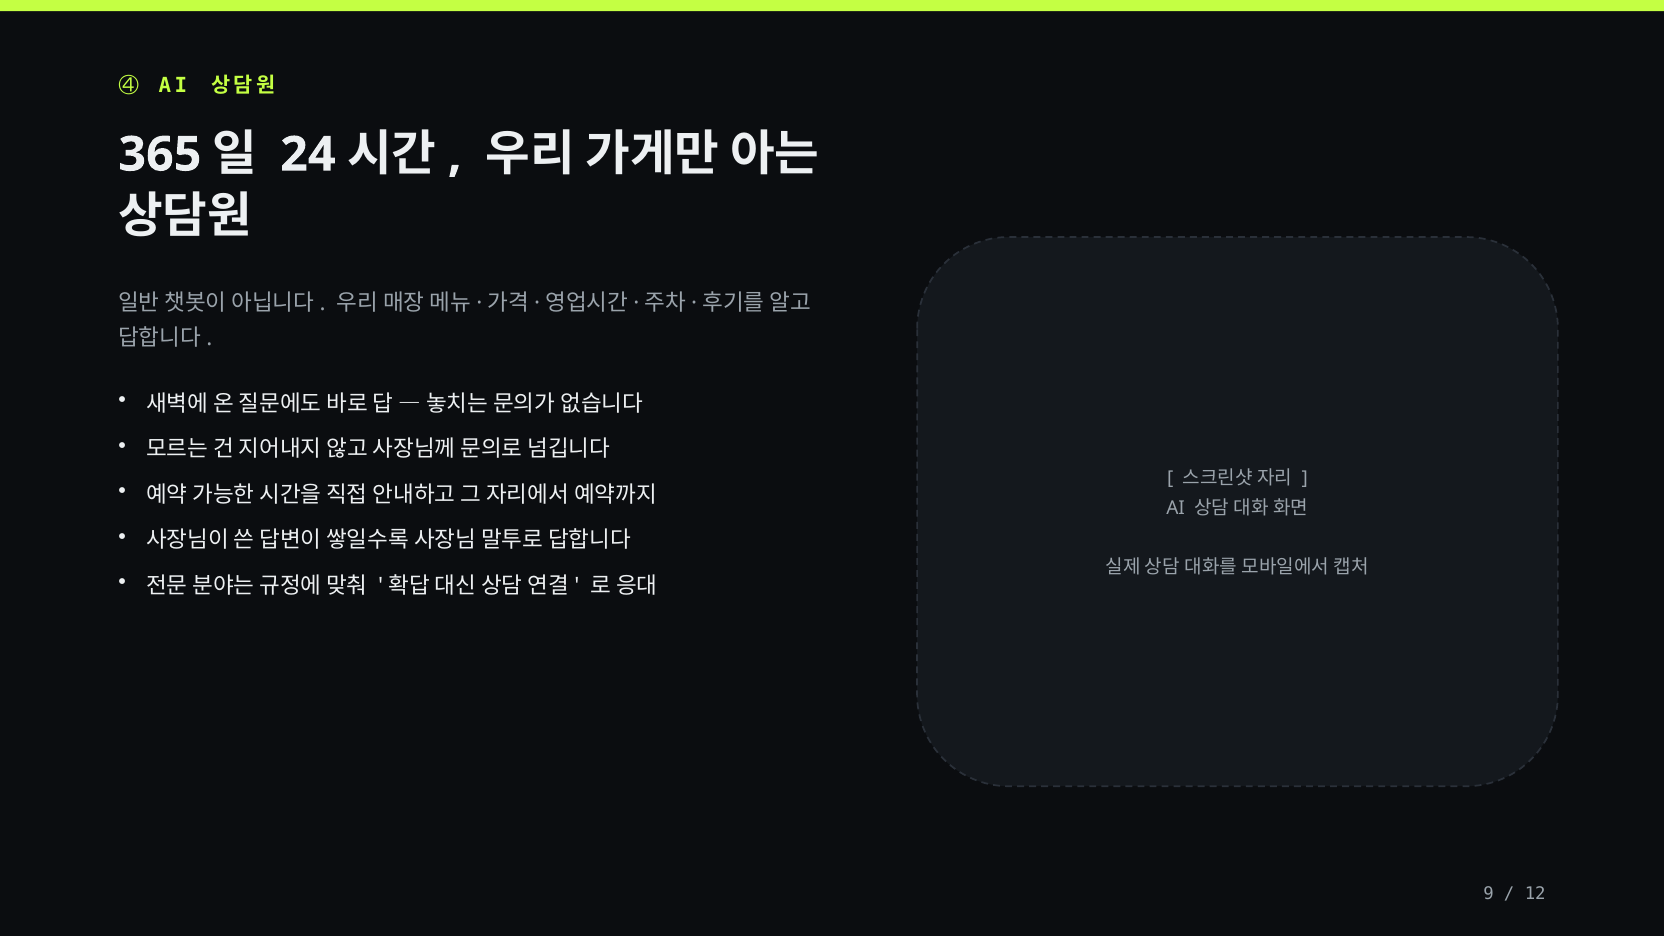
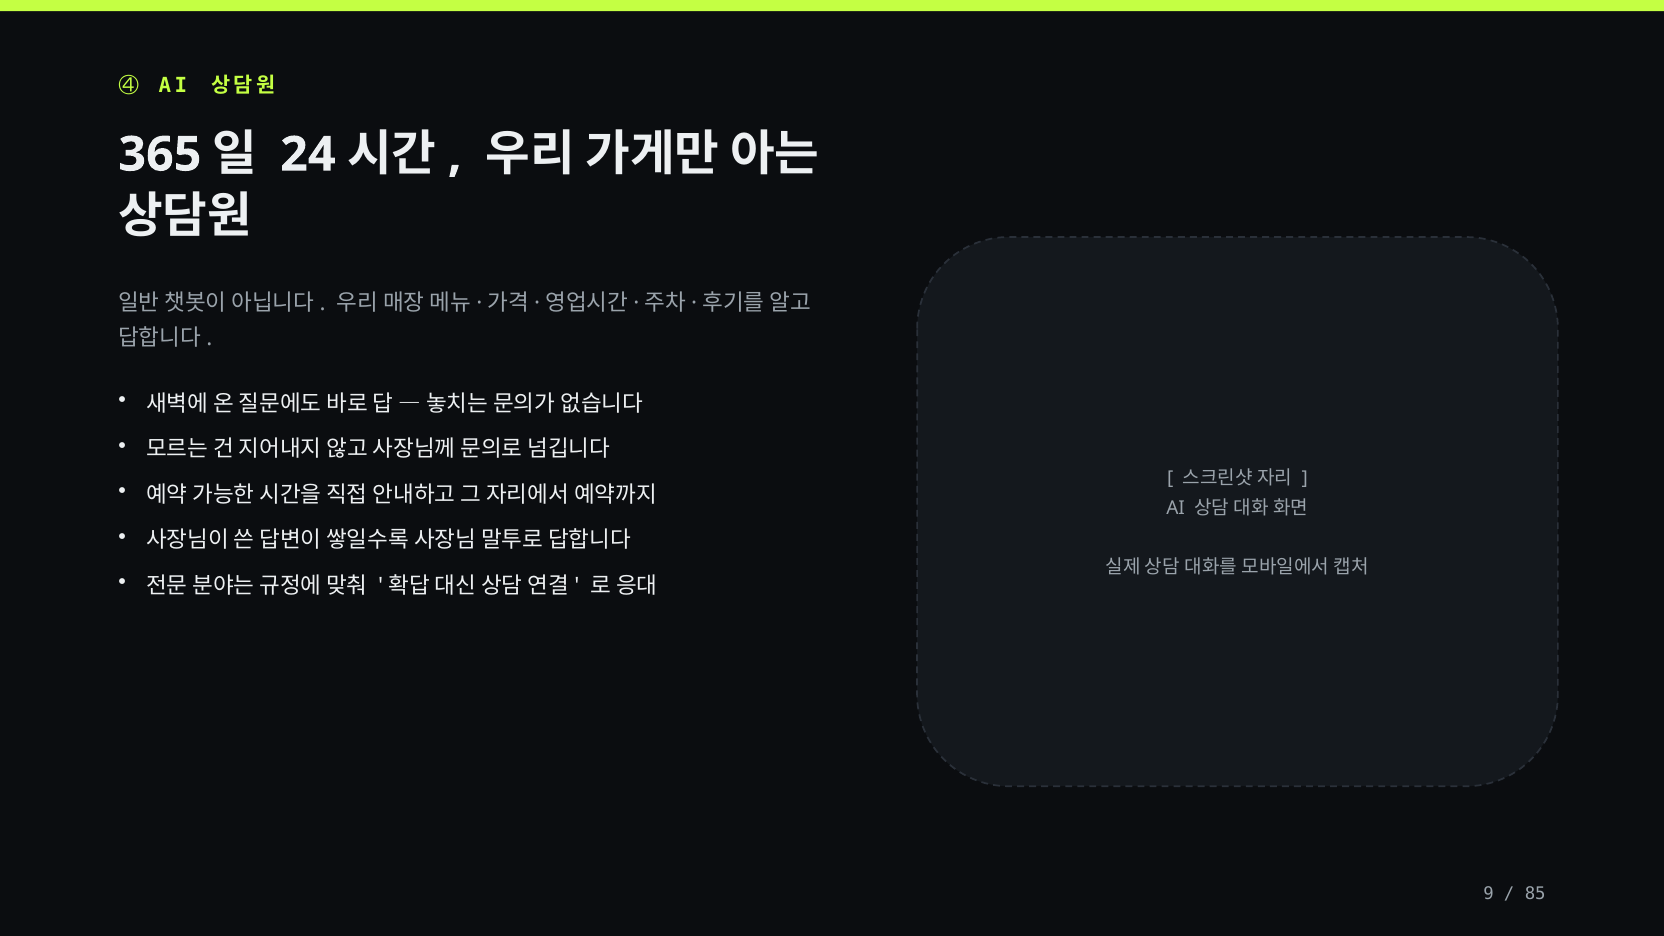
12: 12 -> 85 (1535, 893)
